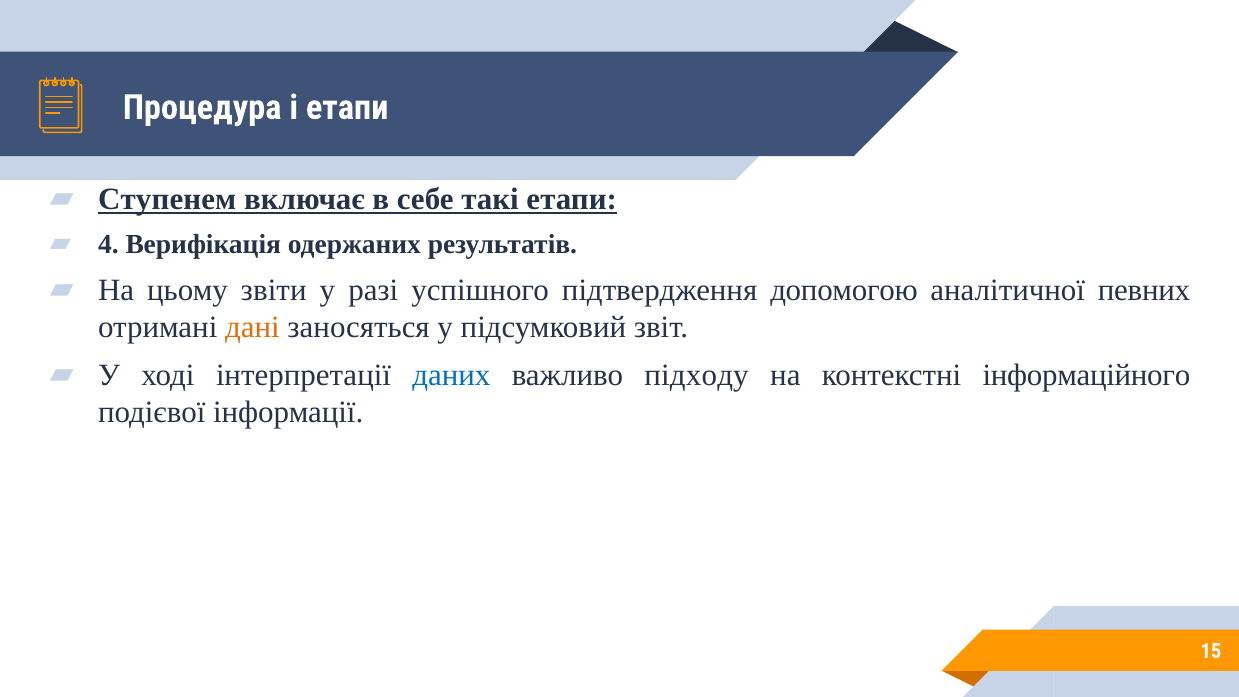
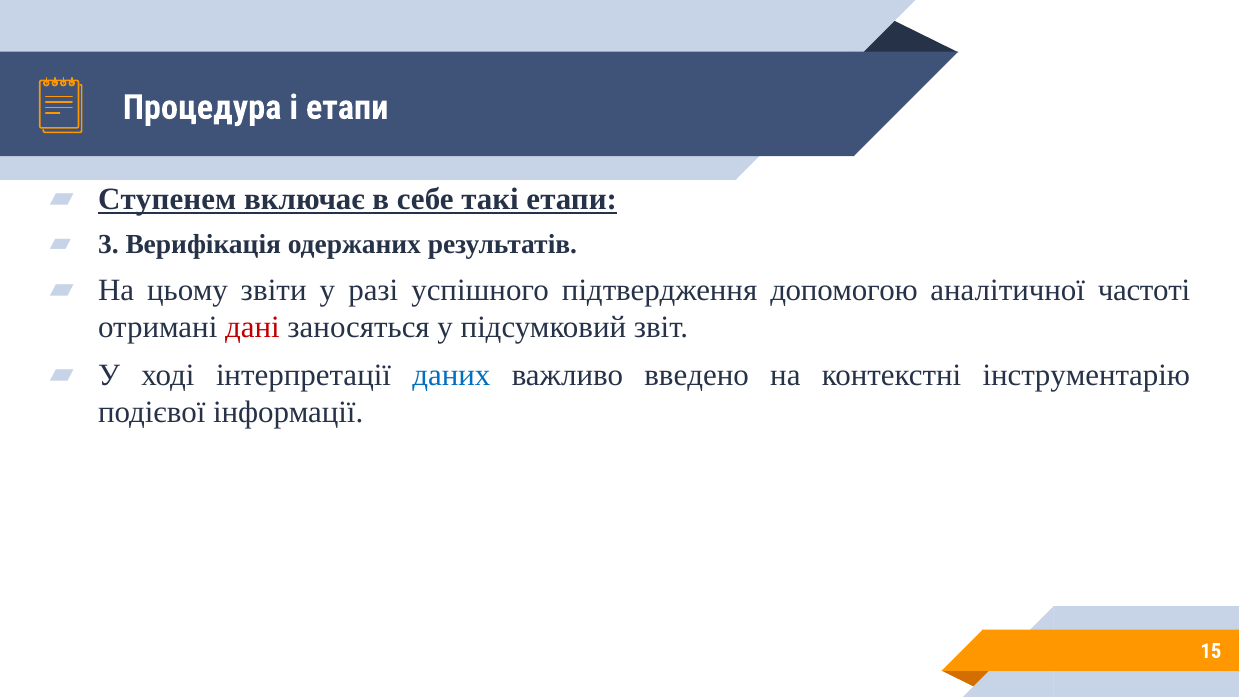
4: 4 -> 3 (108, 244)
певних: певних -> частоті (1144, 290)
дані colour: orange -> red (252, 327)
підходу: підходу -> введено (697, 375)
інформаційного: інформаційного -> інструментарію (1086, 375)
